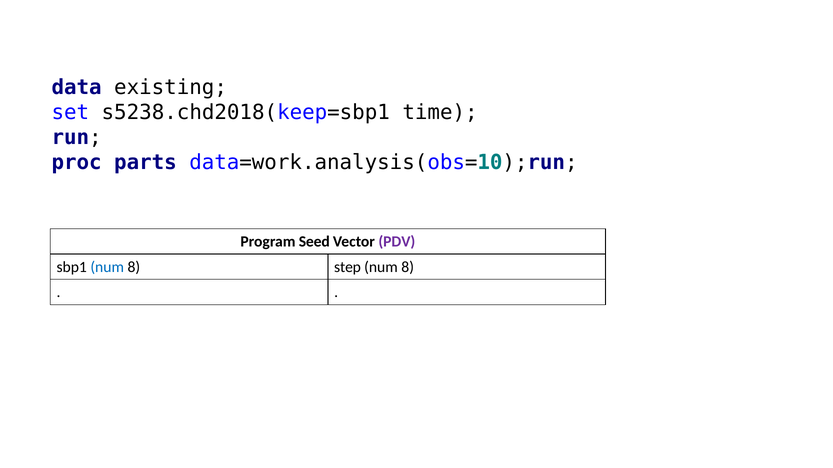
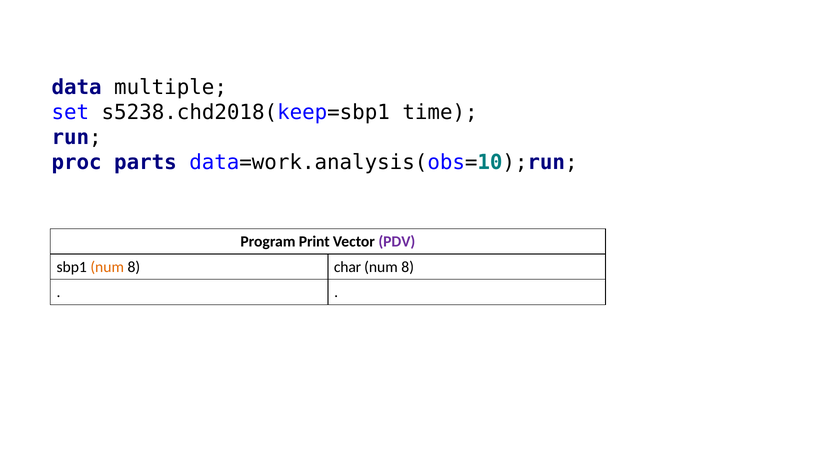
existing: existing -> multiple (171, 88)
Seed: Seed -> Print (314, 242)
num colour: blue -> orange (107, 267)
step: step -> char (348, 267)
